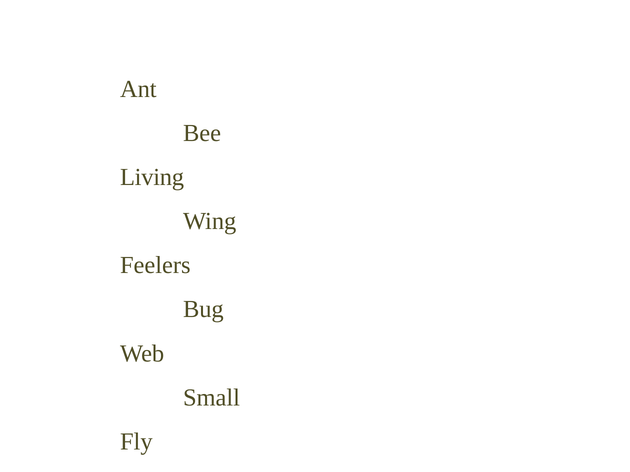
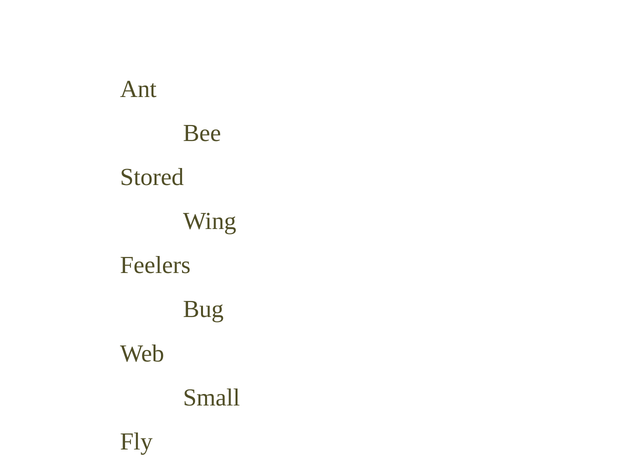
Living: Living -> Stored (152, 177)
